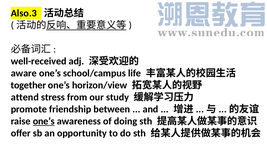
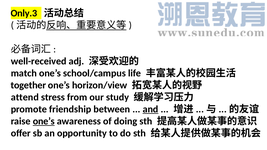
Also.3: Also.3 -> Only.3 (24, 13)
aware: aware -> match (24, 73)
and underline: none -> present (151, 109)
